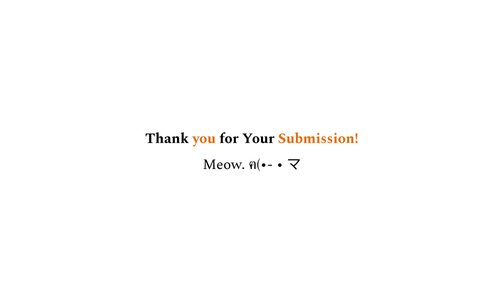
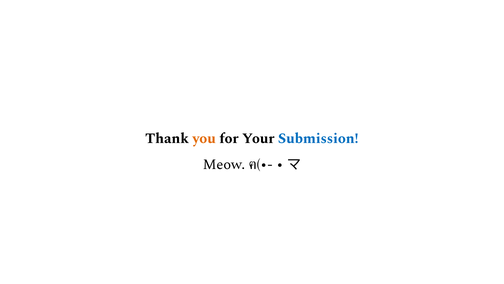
Submission colour: orange -> blue (318, 138)
